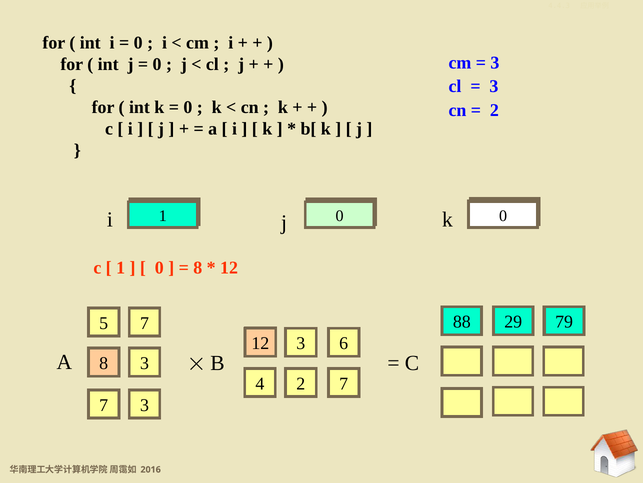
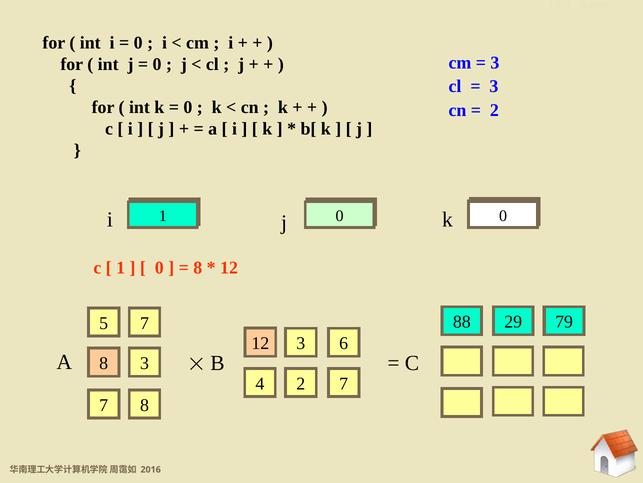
3: 3 -> 8 (145, 405)
